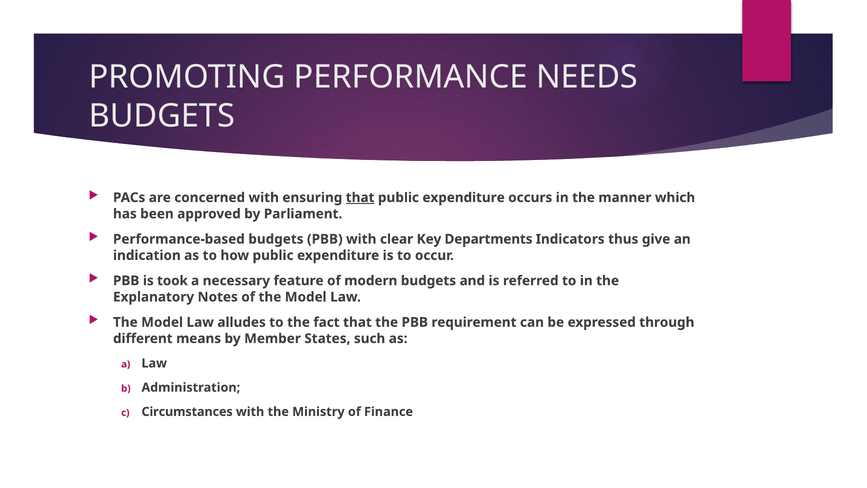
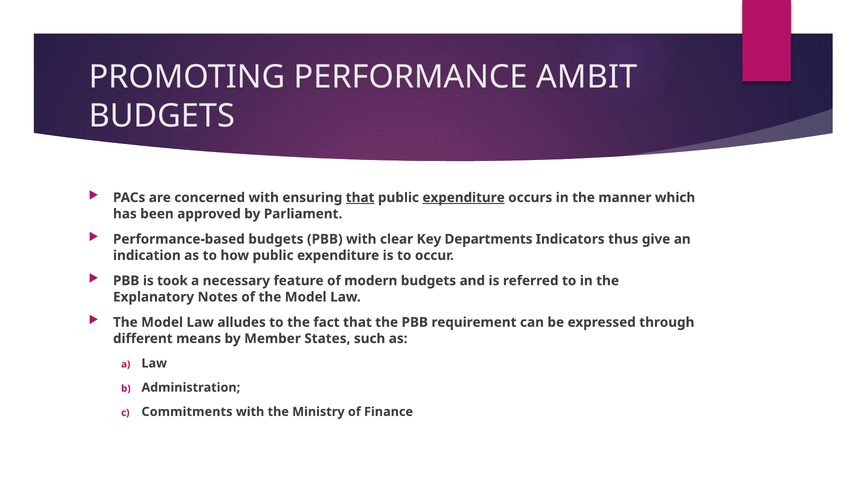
NEEDS: NEEDS -> AMBIT (587, 77)
expenditure underline: none -> present (464, 197)
Circumstances: Circumstances -> Commitments (187, 411)
